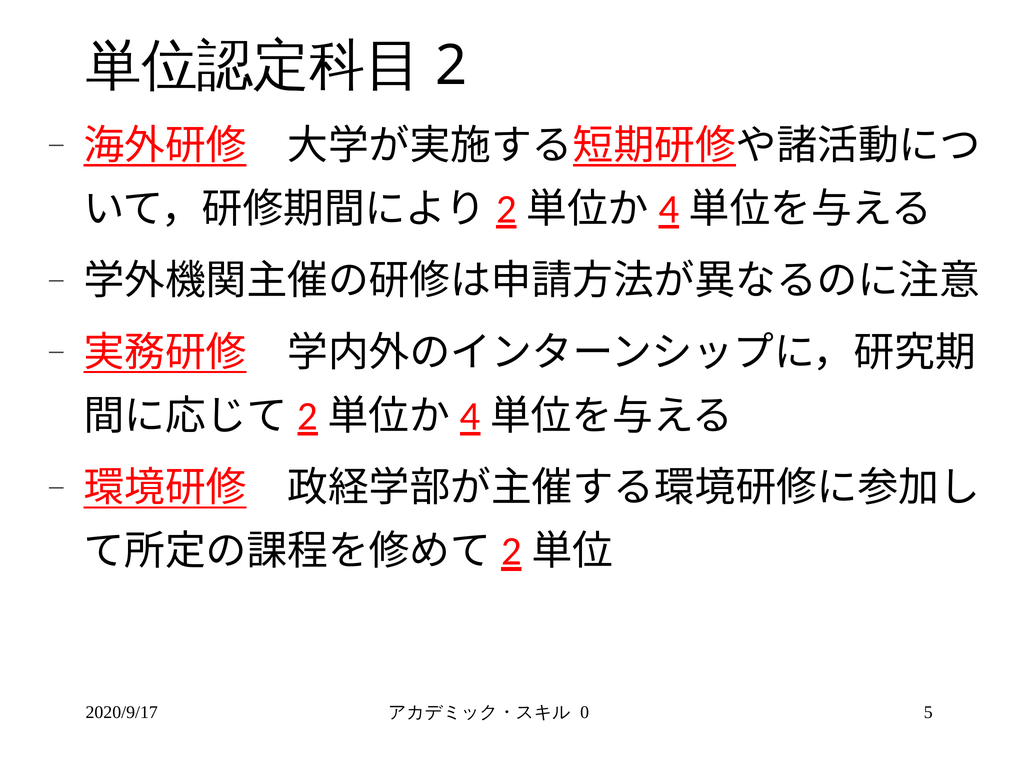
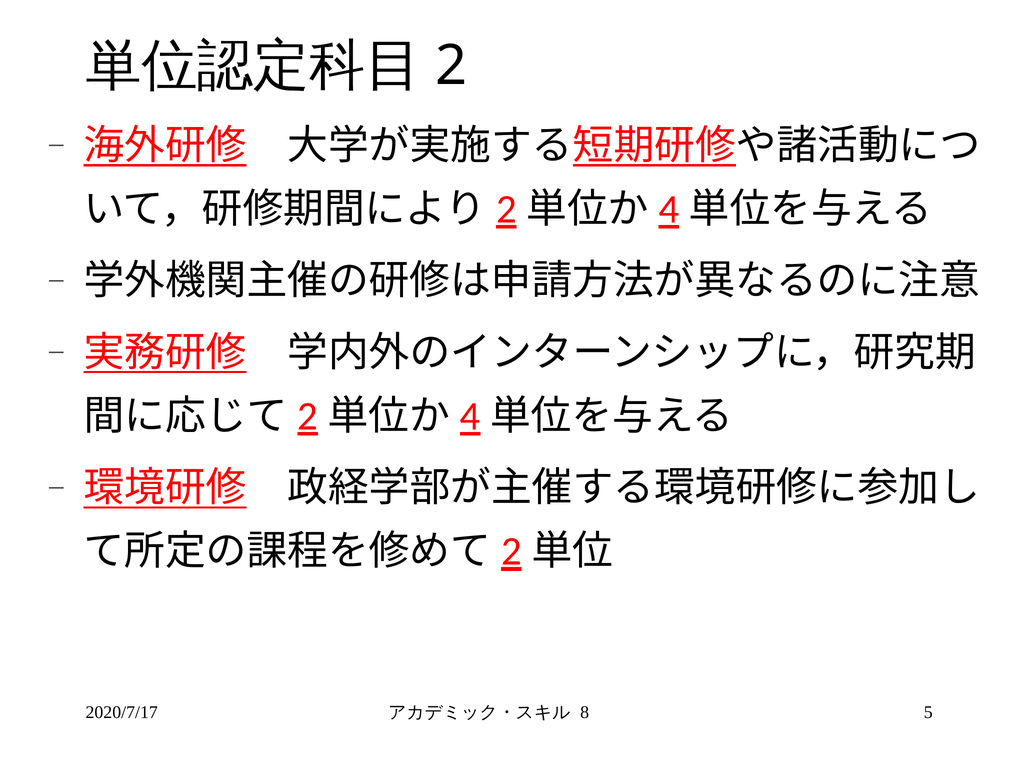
2020/9/17: 2020/9/17 -> 2020/7/17 (122, 712)
0: 0 -> 8 (585, 712)
